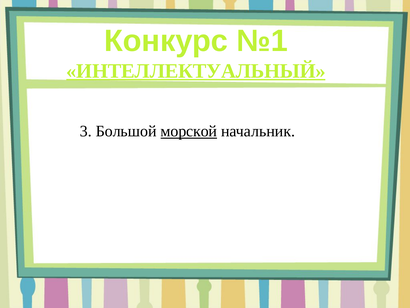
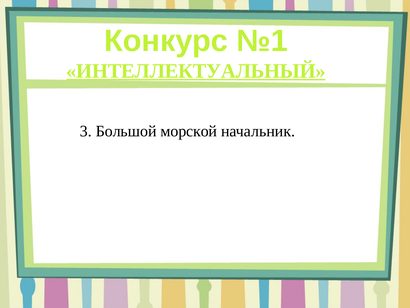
морской underline: present -> none (189, 131)
